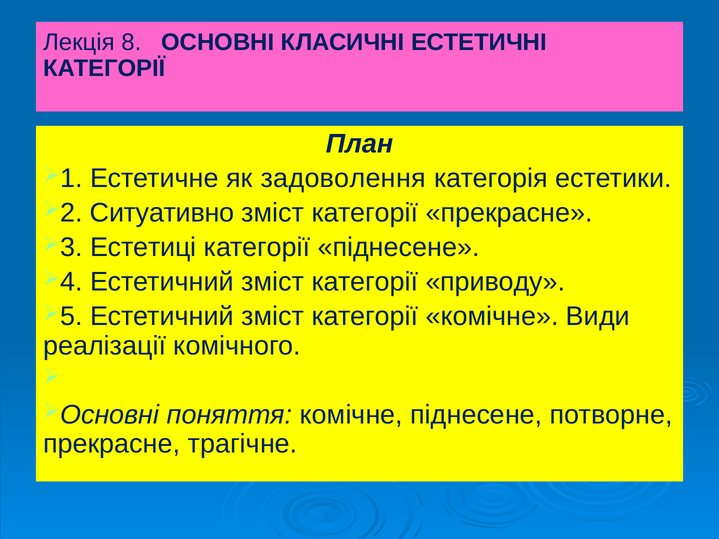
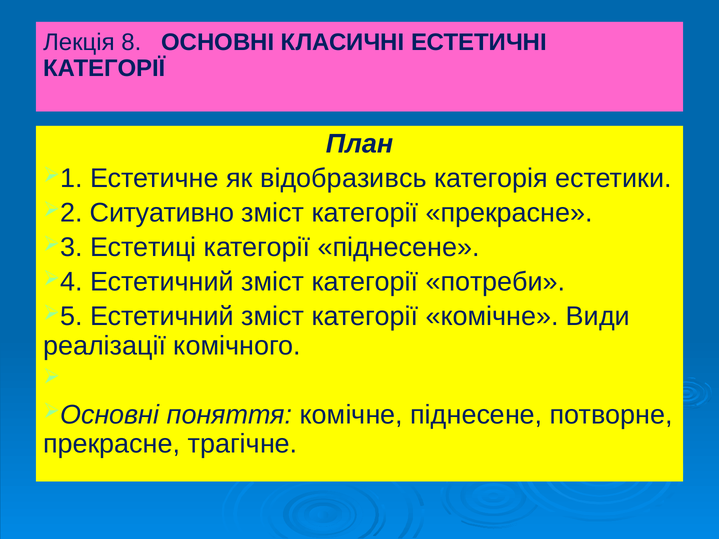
задоволення: задоволення -> відобразивсь (343, 178)
приводу: приводу -> потреби (495, 282)
